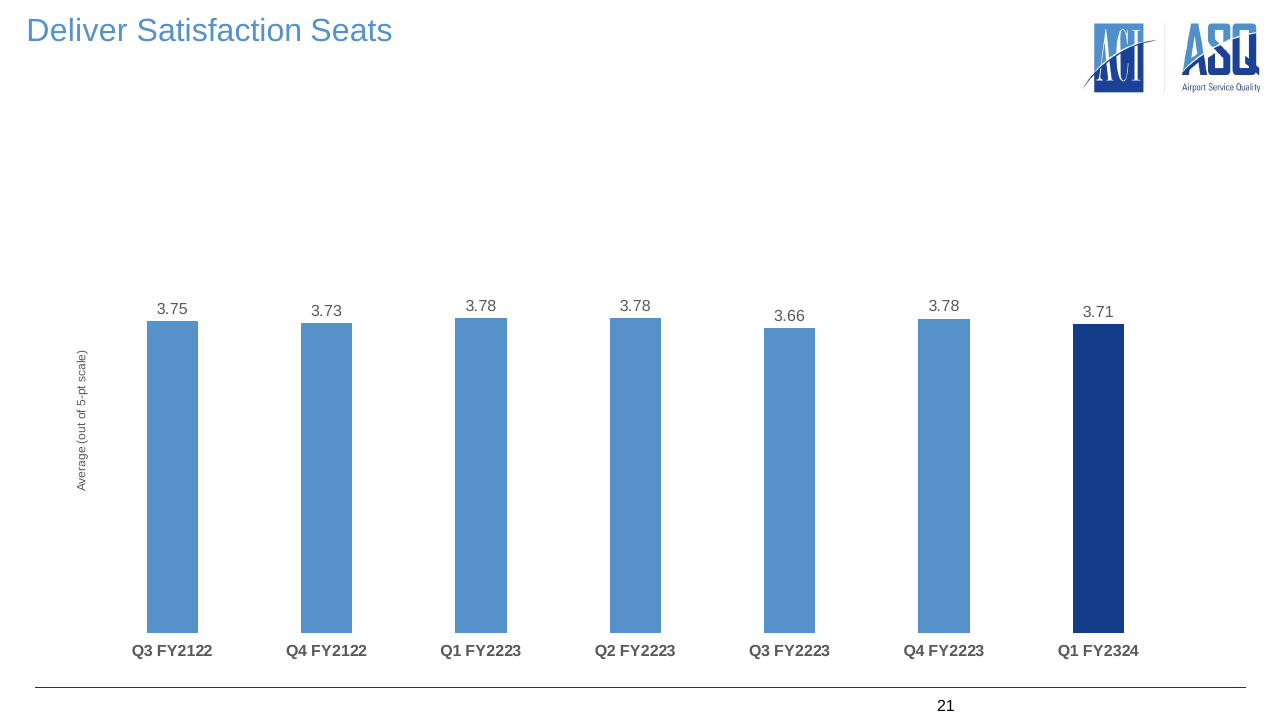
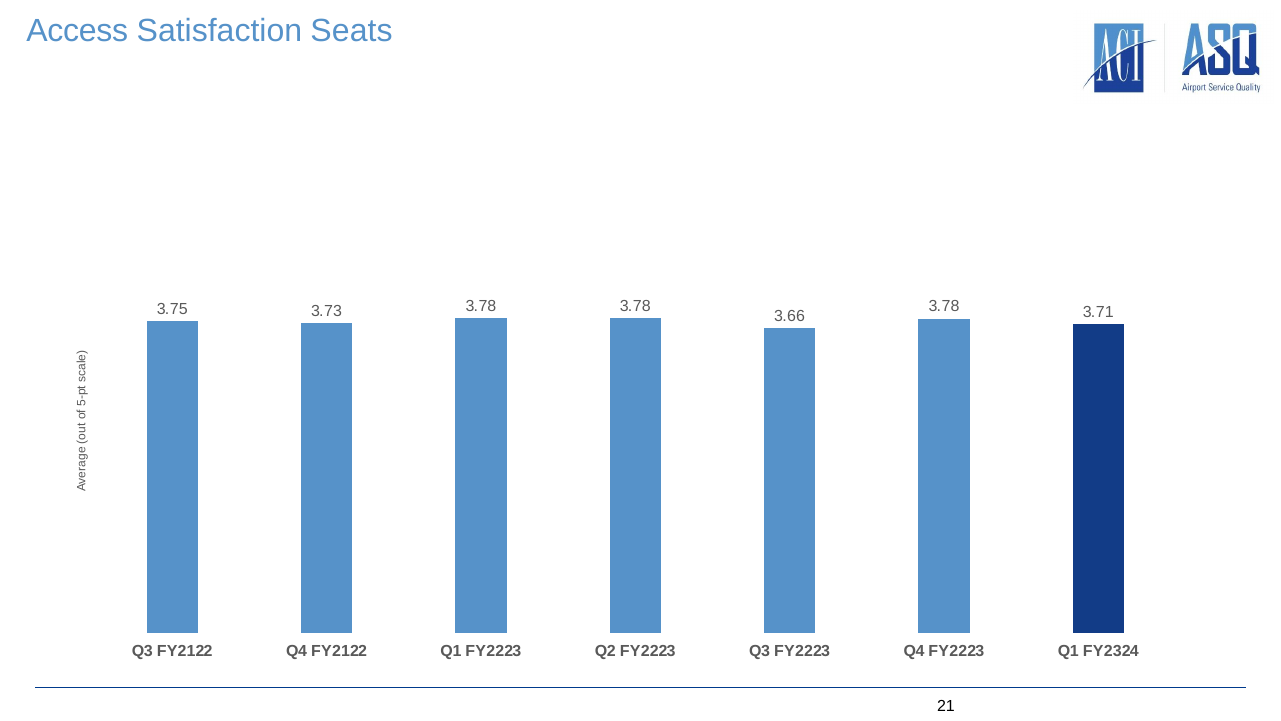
Deliver: Deliver -> Access (77, 31)
